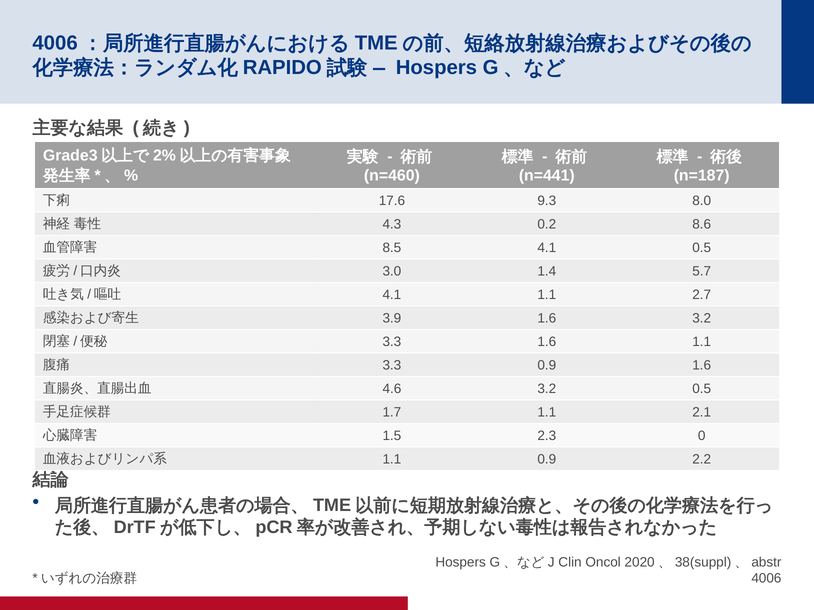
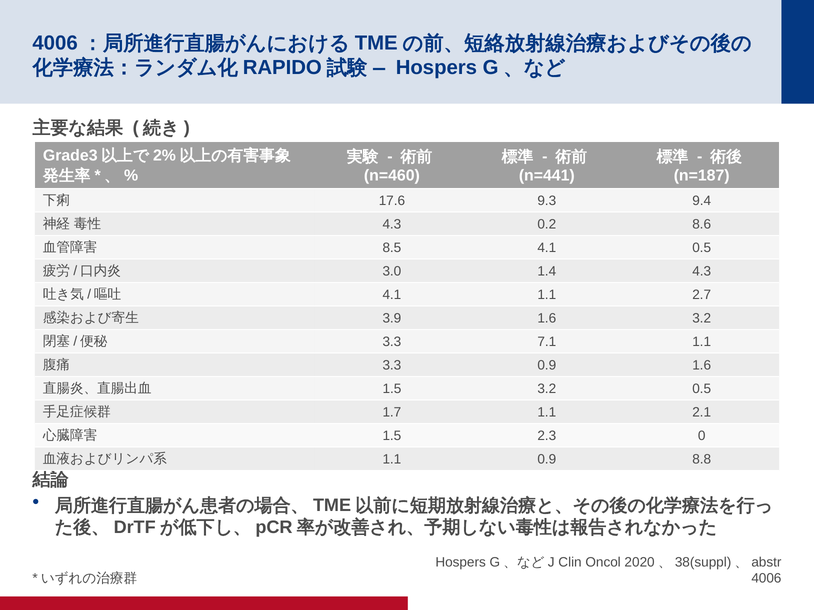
8.0: 8.0 -> 9.4 (702, 201)
1.4 5.7: 5.7 -> 4.3 (702, 271)
3.3 1.6: 1.6 -> 7.1 (547, 342)
4.6: 4.6 -> 1.5 (392, 389)
2.2: 2.2 -> 8.8 (702, 460)
